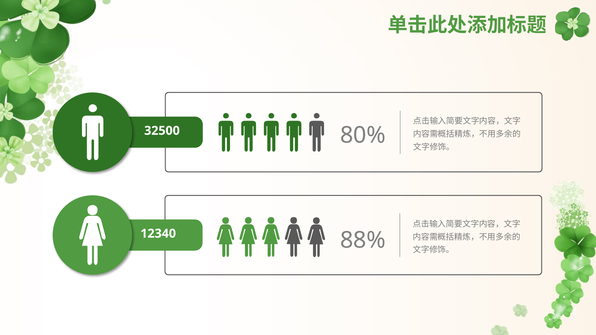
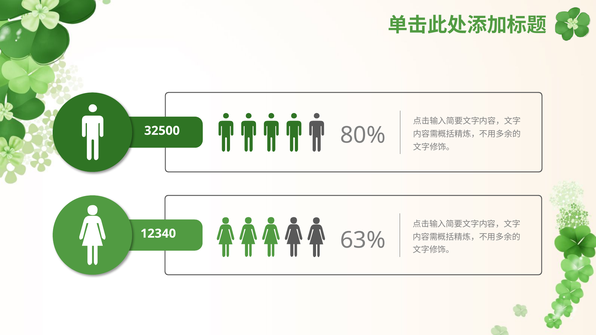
88%: 88% -> 63% (363, 240)
